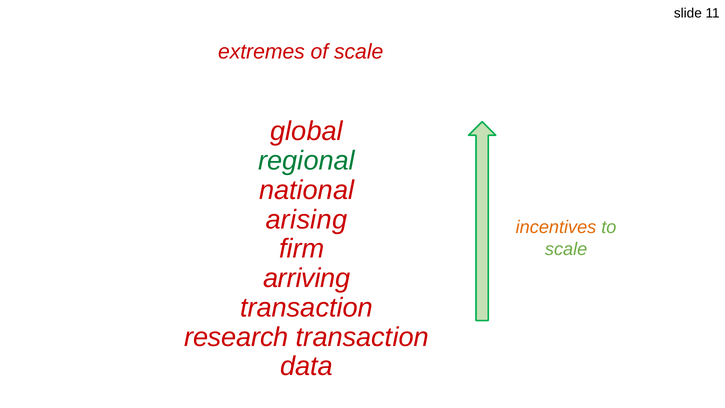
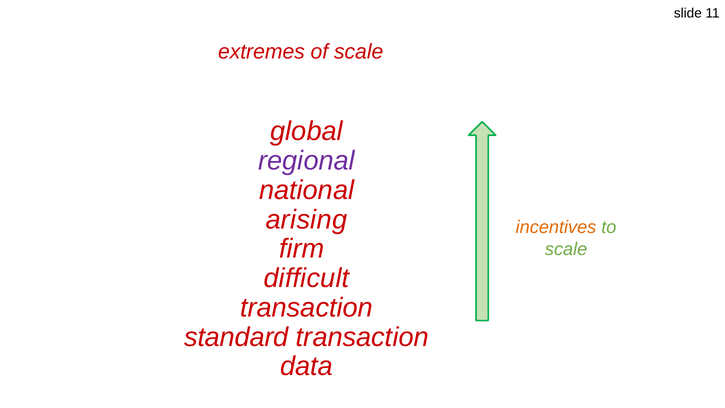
regional colour: green -> purple (307, 161)
arriving: arriving -> difficult (307, 278)
research: research -> standard (236, 337)
